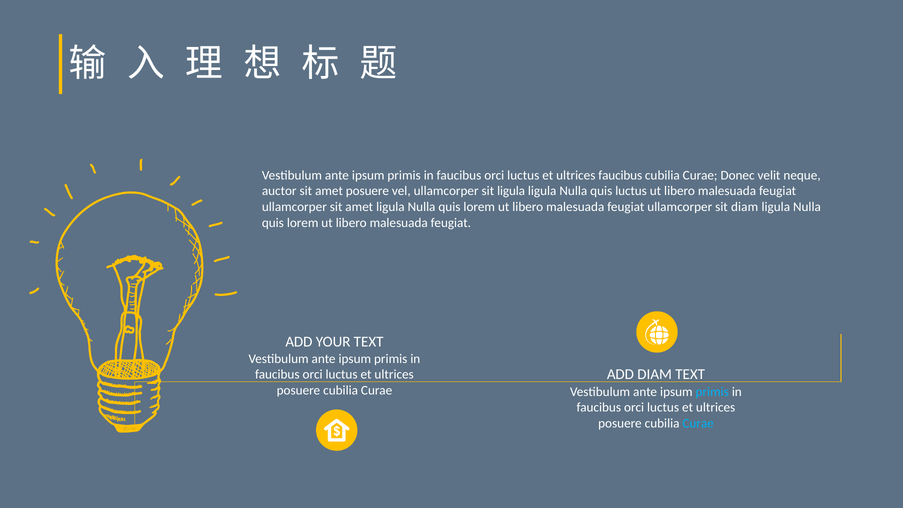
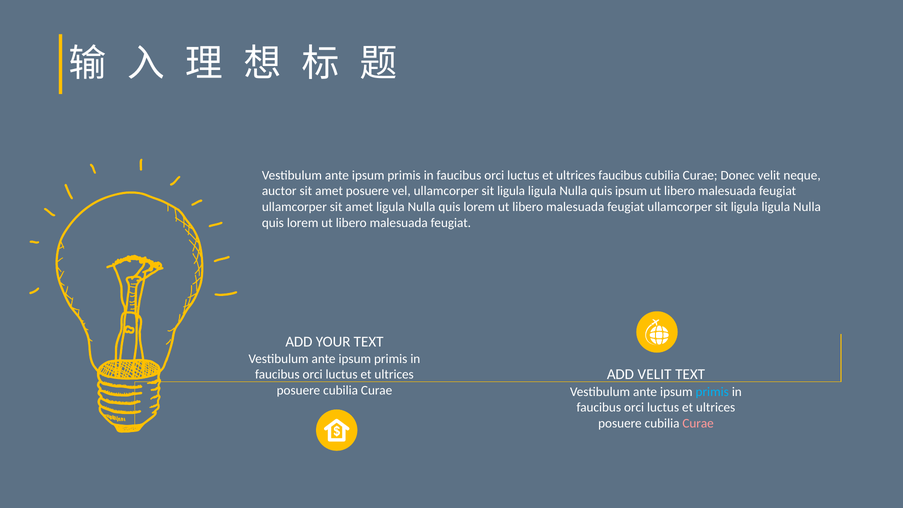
quis luctus: luctus -> ipsum (631, 191)
feugiat ullamcorper sit diam: diam -> ligula (745, 207)
ADD DIAM: DIAM -> VELIT (655, 374)
Curae colour: light blue -> pink (698, 423)
